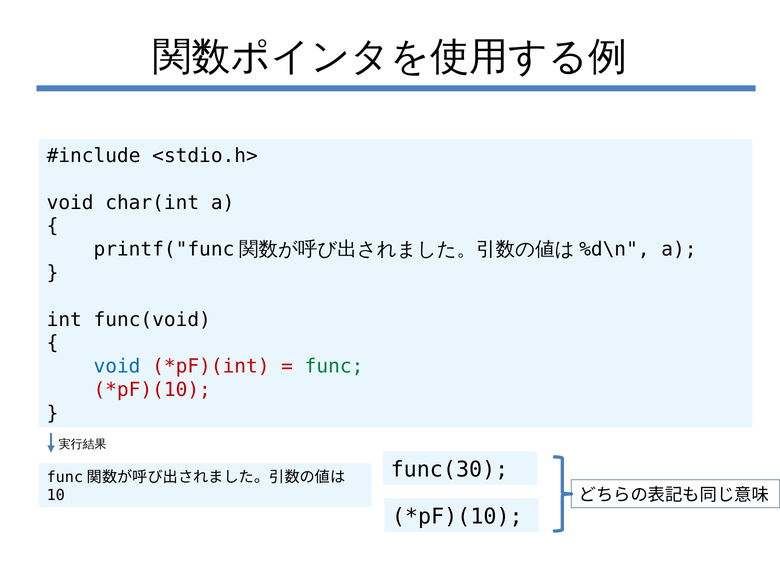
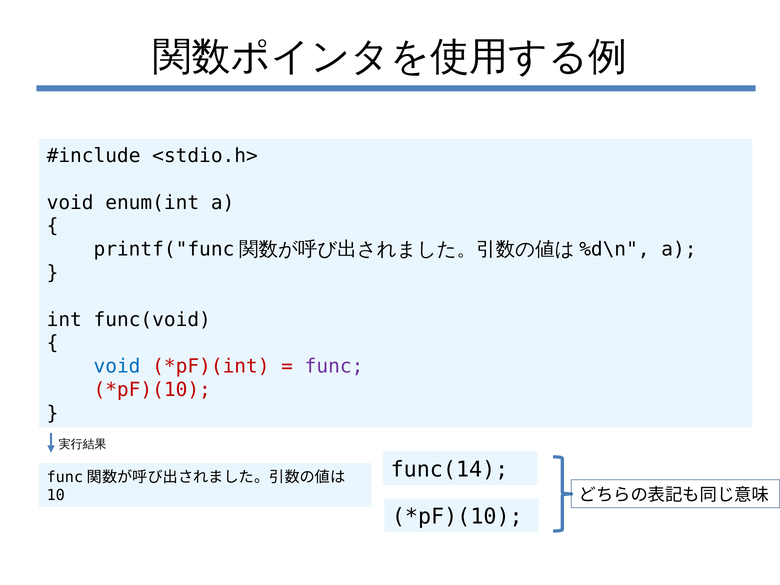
char(int: char(int -> enum(int (152, 203)
func colour: green -> purple (334, 366)
func(30: func(30 -> func(14 (449, 470)
